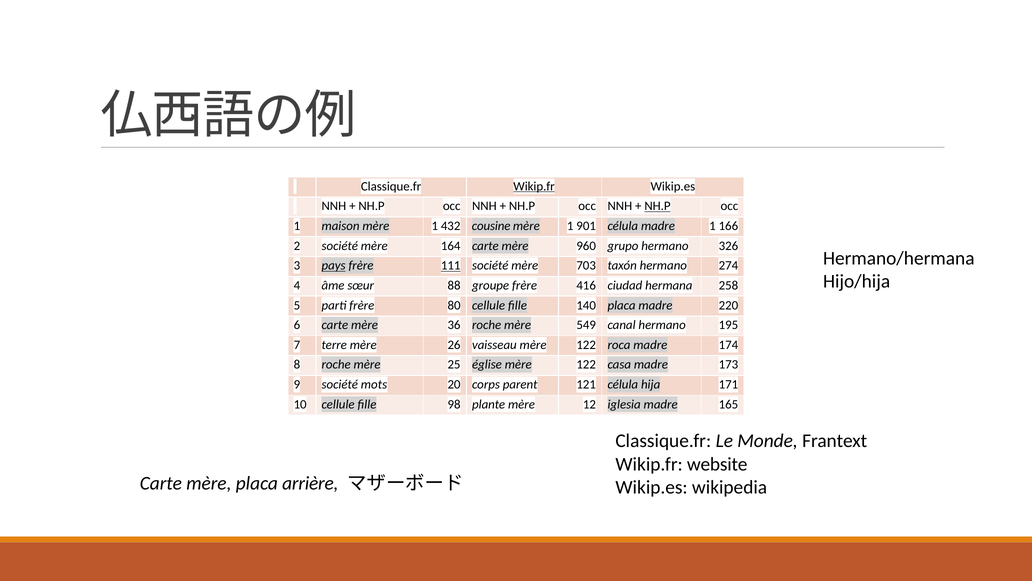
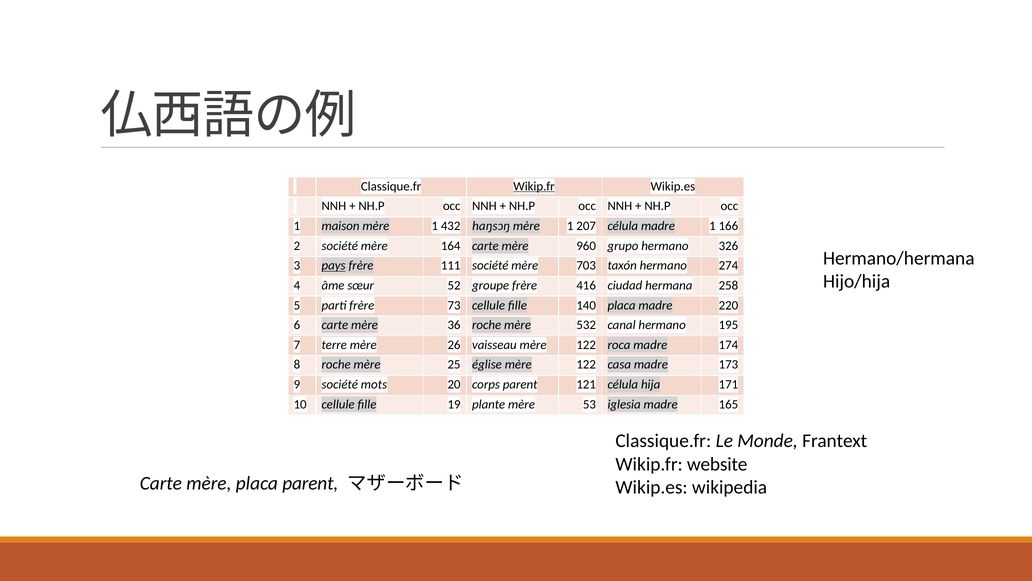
NH.P underline: present -> none (657, 206)
cousine: cousine -> haŋsɔŋ (491, 226)
901: 901 -> 207 (586, 226)
111 underline: present -> none (451, 265)
88: 88 -> 52 (454, 285)
80: 80 -> 73 (454, 305)
549: 549 -> 532 (586, 325)
98: 98 -> 19 (454, 404)
12: 12 -> 53 (589, 404)
placa arrière: arrière -> parent (310, 483)
